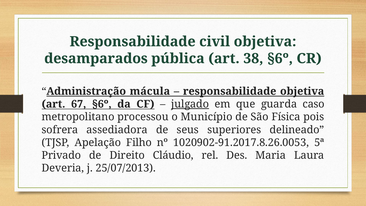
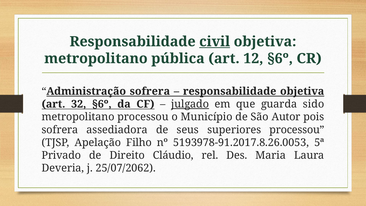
civil underline: none -> present (215, 42)
desamparados: desamparados -> metropolitano (96, 58)
38: 38 -> 12 (253, 58)
Administração mácula: mácula -> sofrera (150, 91)
67: 67 -> 32 (79, 104)
caso: caso -> sido (314, 104)
Física: Física -> Autor (286, 117)
superiores delineado: delineado -> processou (297, 130)
1020902-91.2017.8.26.0053: 1020902-91.2017.8.26.0053 -> 5193978-91.2017.8.26.0053 (241, 142)
25/07/2013: 25/07/2013 -> 25/07/2062 (126, 168)
